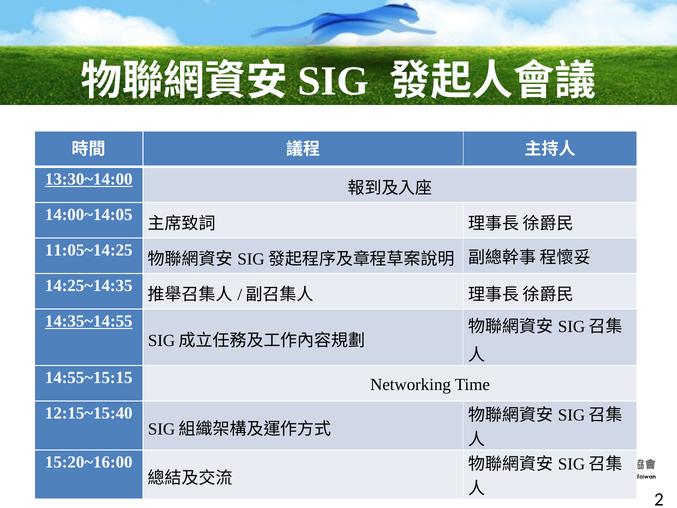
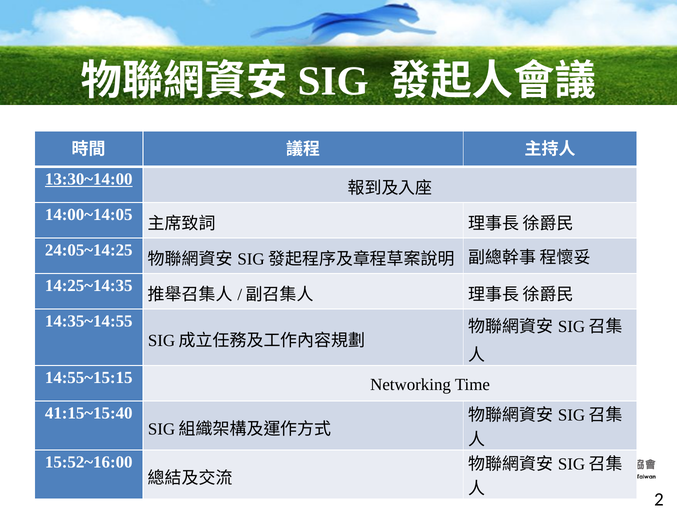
11:05~14:25: 11:05~14:25 -> 24:05~14:25 (89, 250)
14:35~14:55 underline: present -> none (89, 321)
12:15~15:40: 12:15~15:40 -> 41:15~15:40 (89, 413)
15:20~16:00: 15:20~16:00 -> 15:52~16:00 (89, 462)
